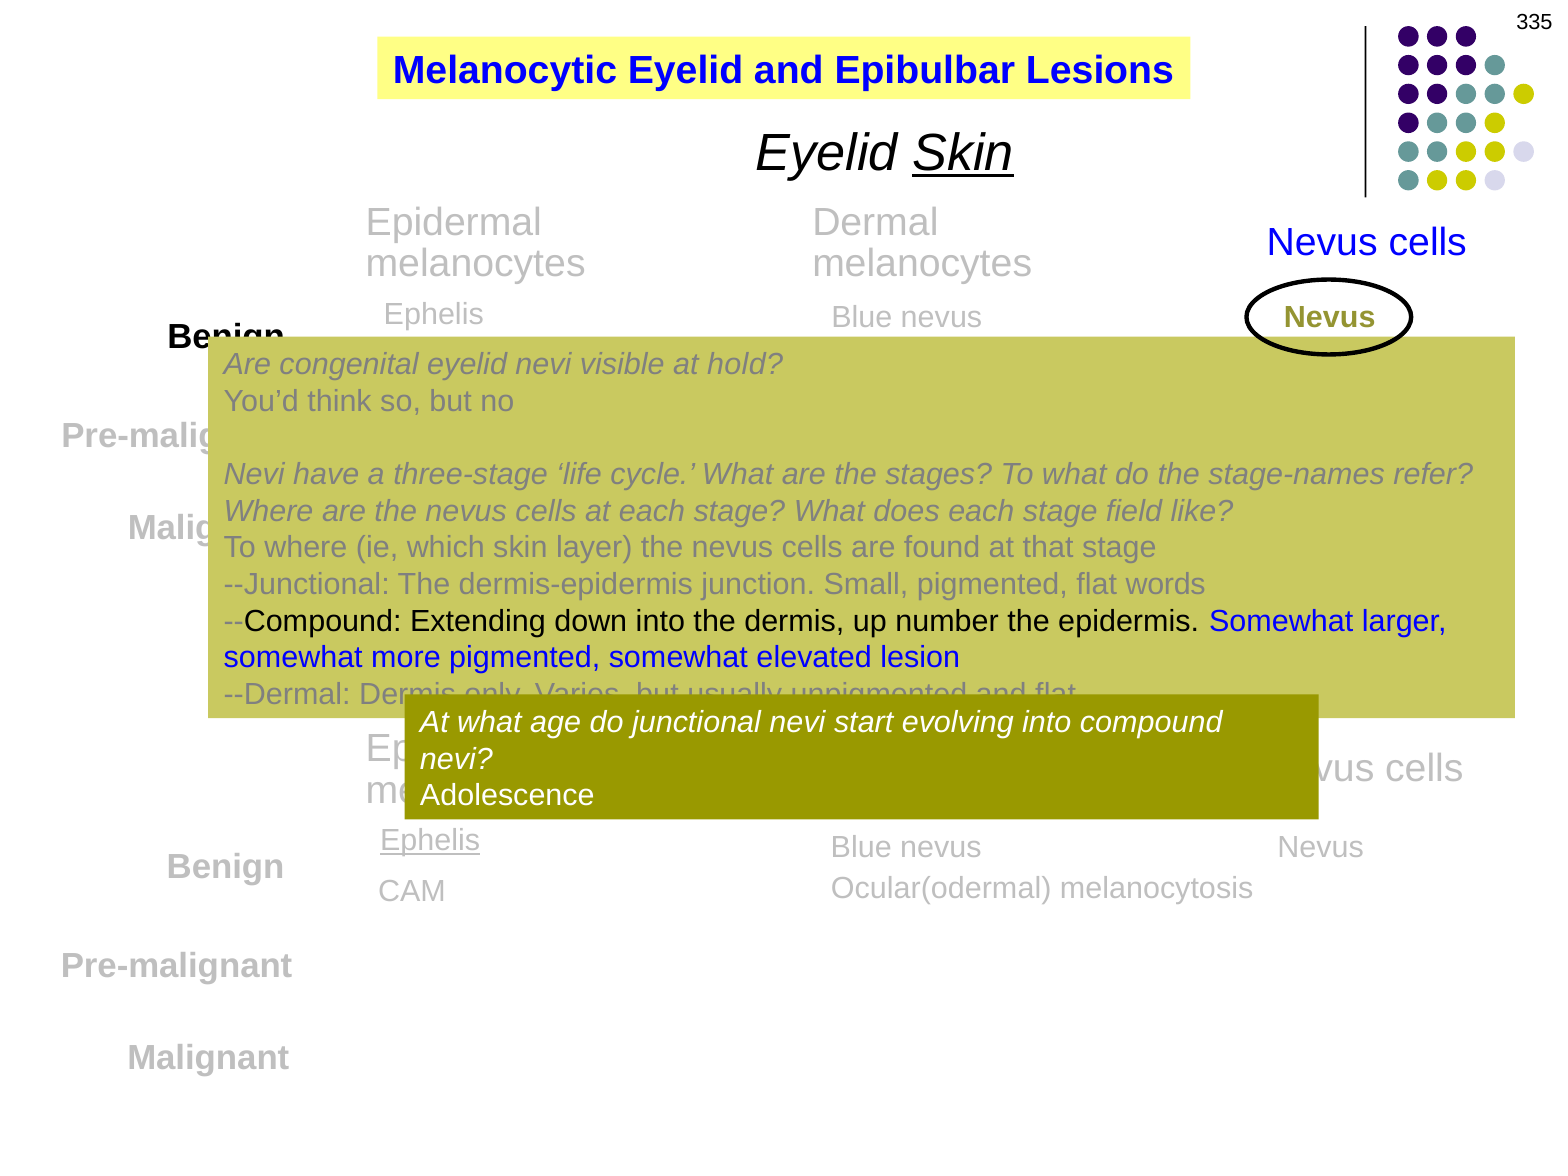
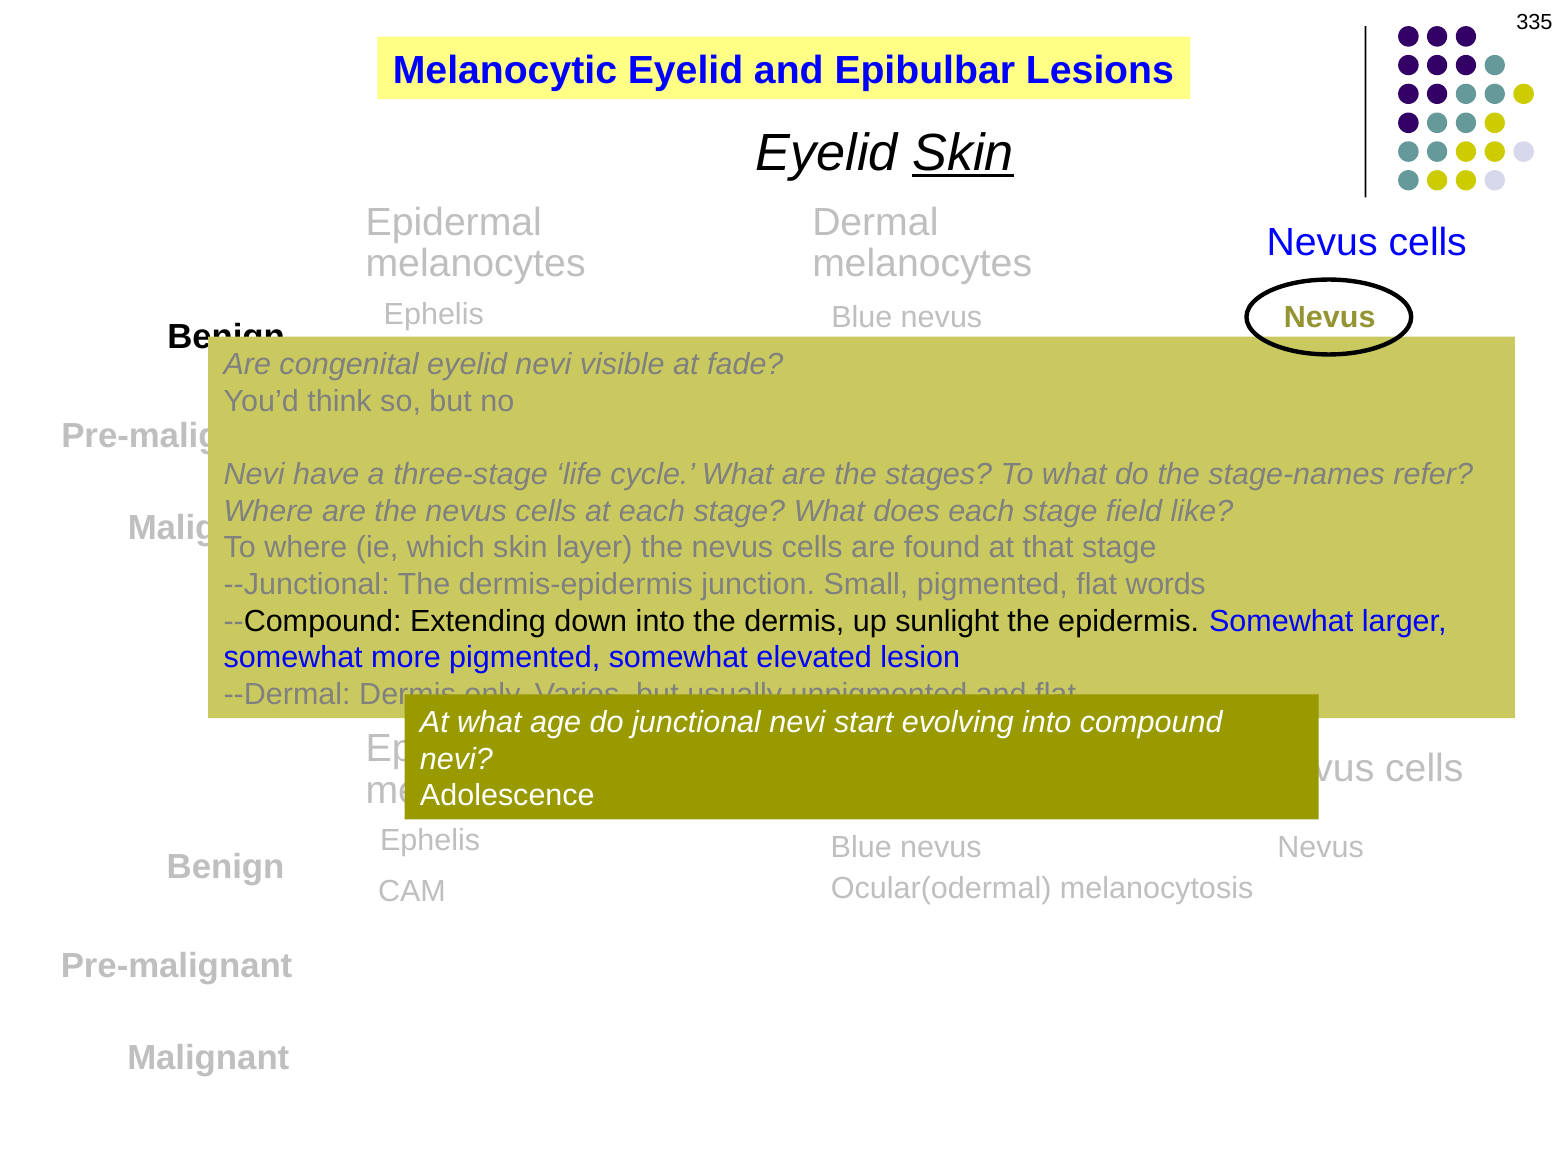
hold: hold -> fade (745, 365)
number: number -> sunlight (947, 621)
Ephelis underline: present -> none (430, 841)
